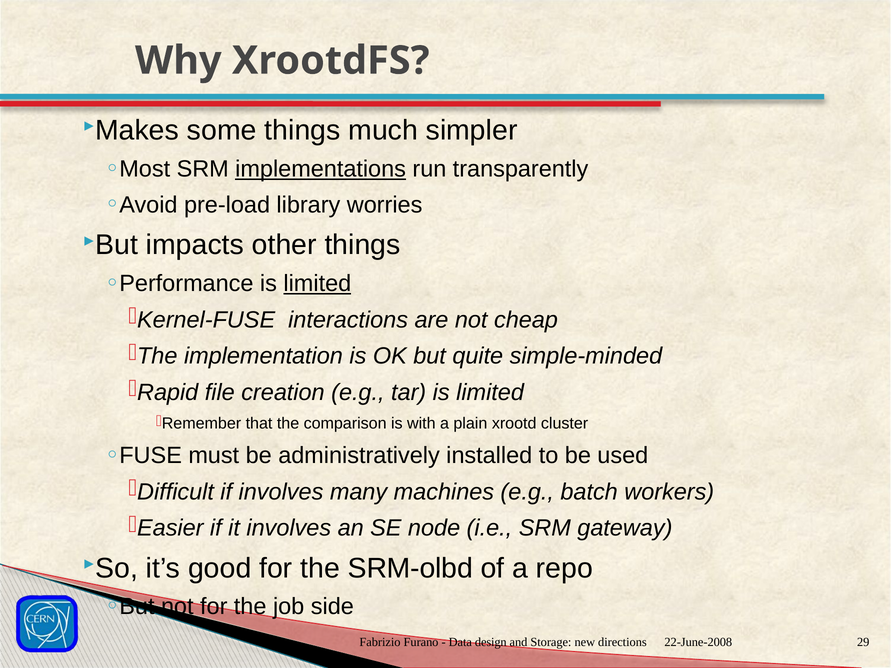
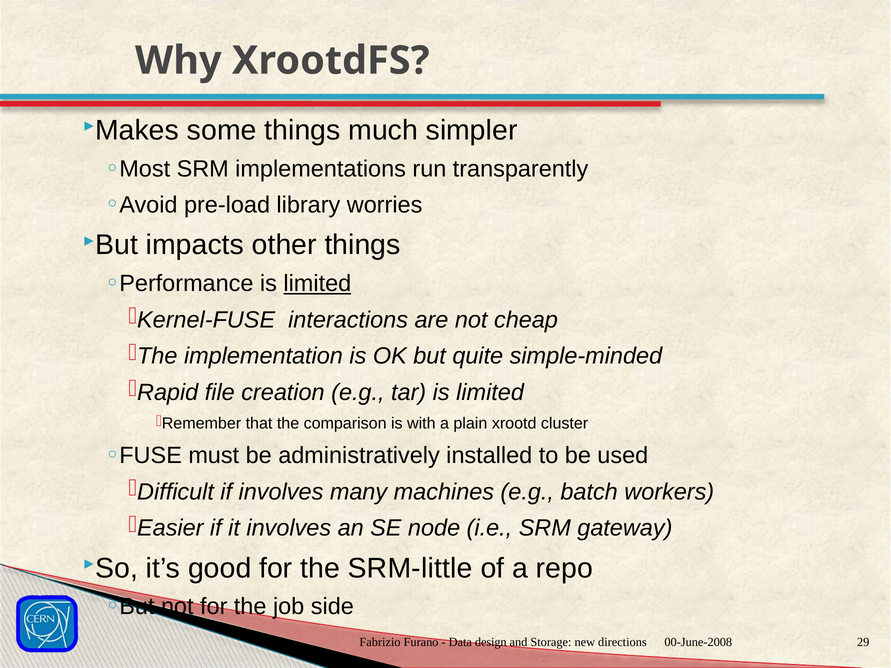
implementations underline: present -> none (321, 169)
SRM-olbd: SRM-olbd -> SRM-little (410, 568)
22-June-2008: 22-June-2008 -> 00-June-2008 (698, 642)
